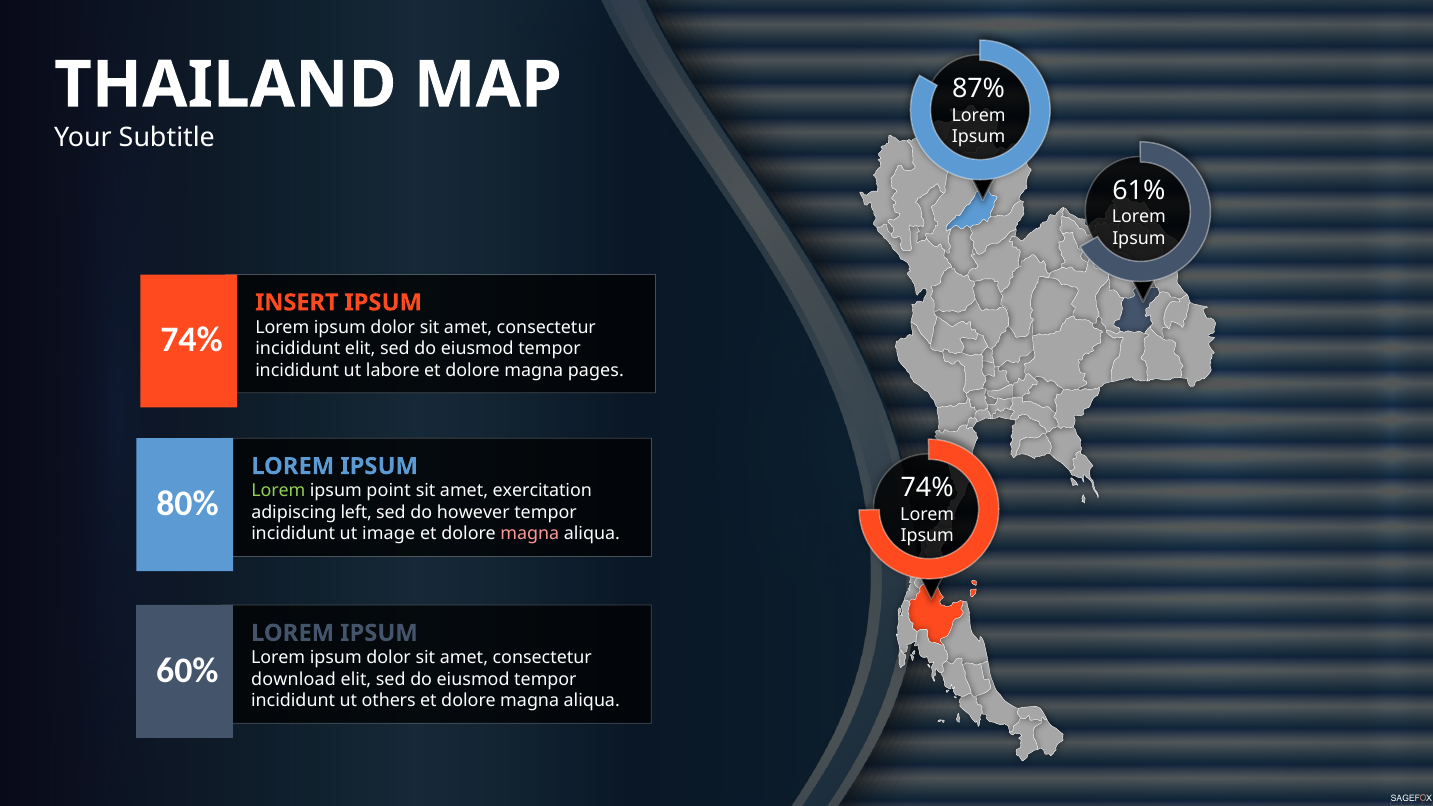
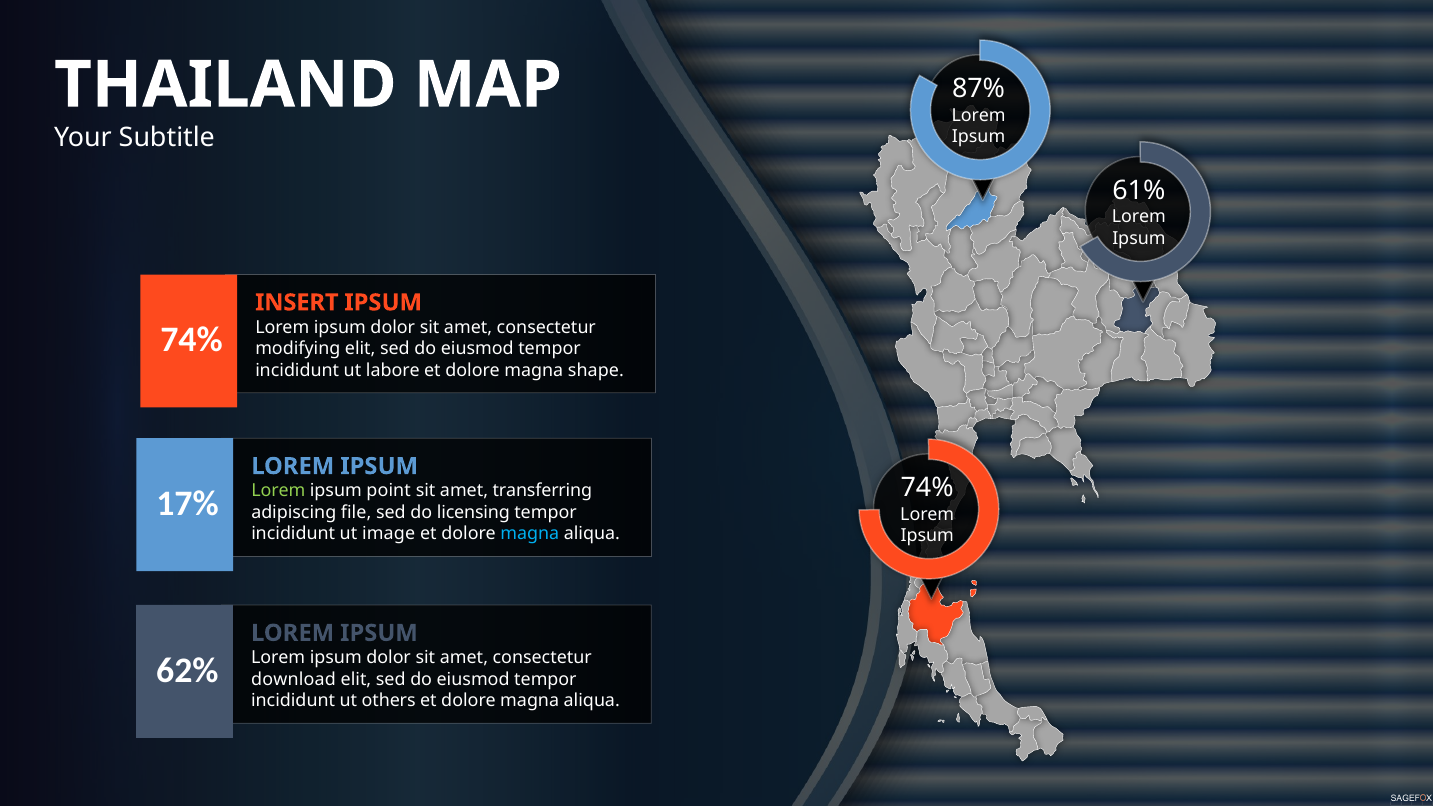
incididunt: incididunt -> modifying (298, 349)
pages: pages -> shape (596, 370)
exercitation: exercitation -> transferring (542, 491)
80%: 80% -> 17% (187, 503)
left: left -> file (356, 512)
however: however -> licensing (473, 512)
magna colour: pink -> light blue (530, 534)
60%: 60% -> 62% (187, 670)
